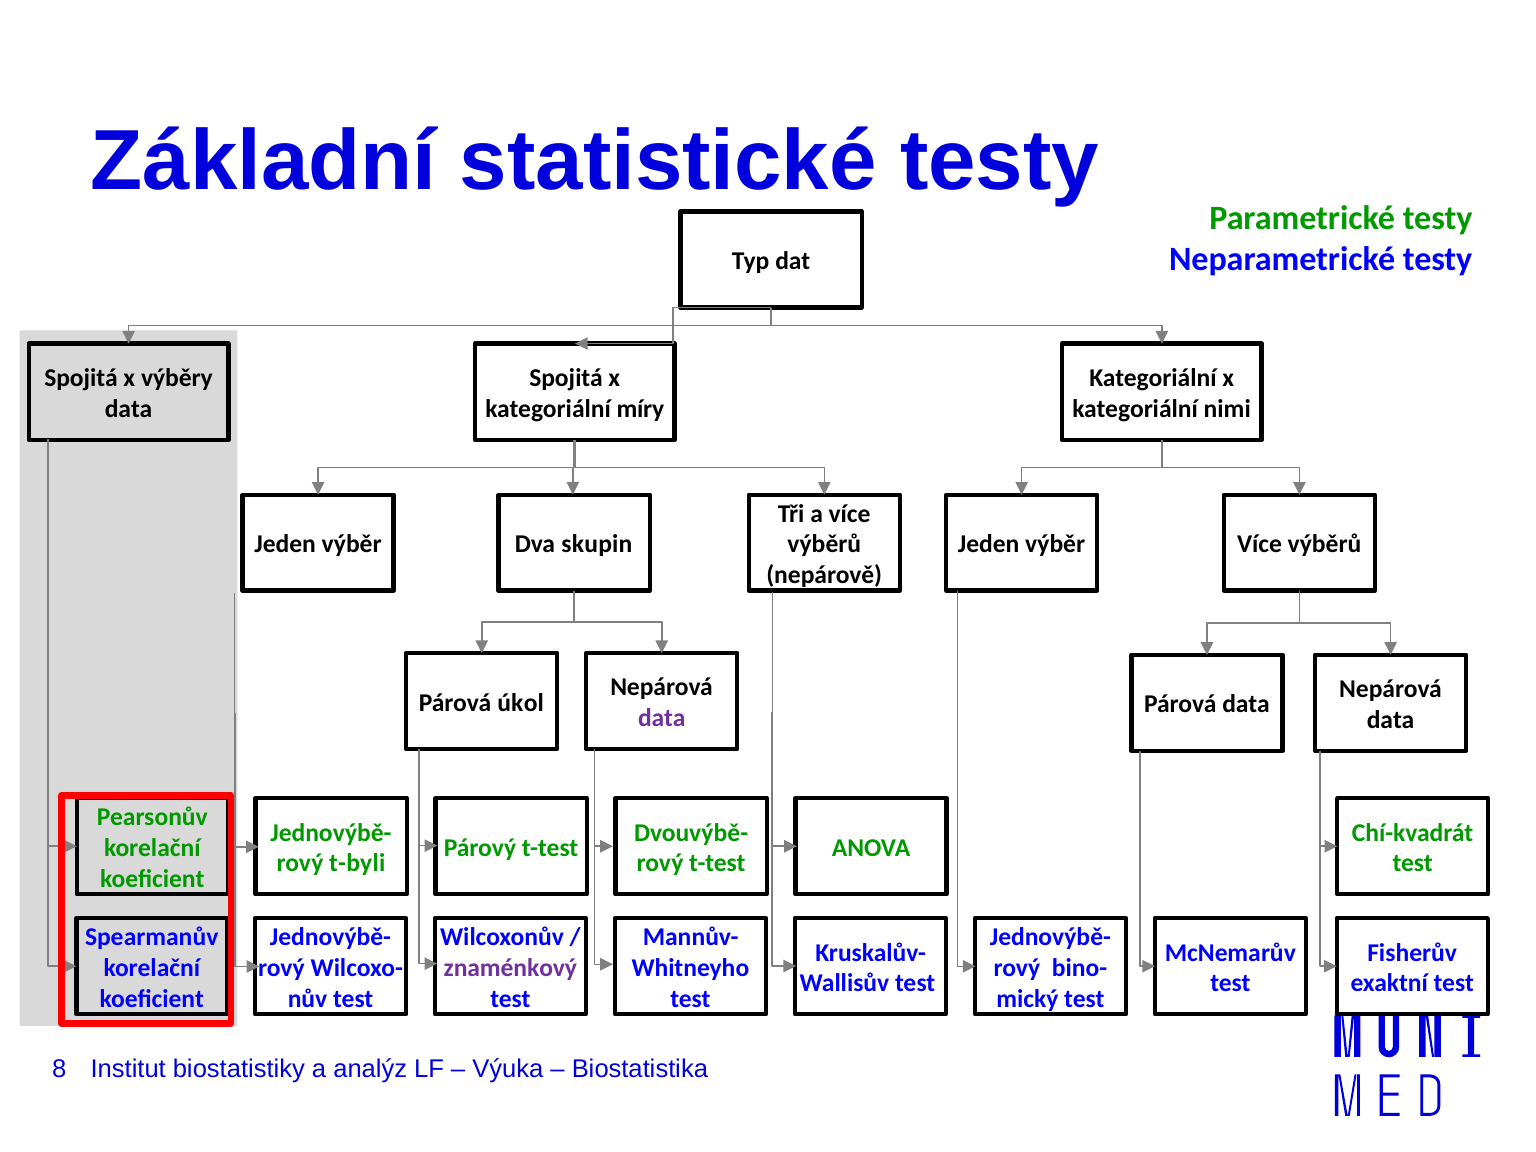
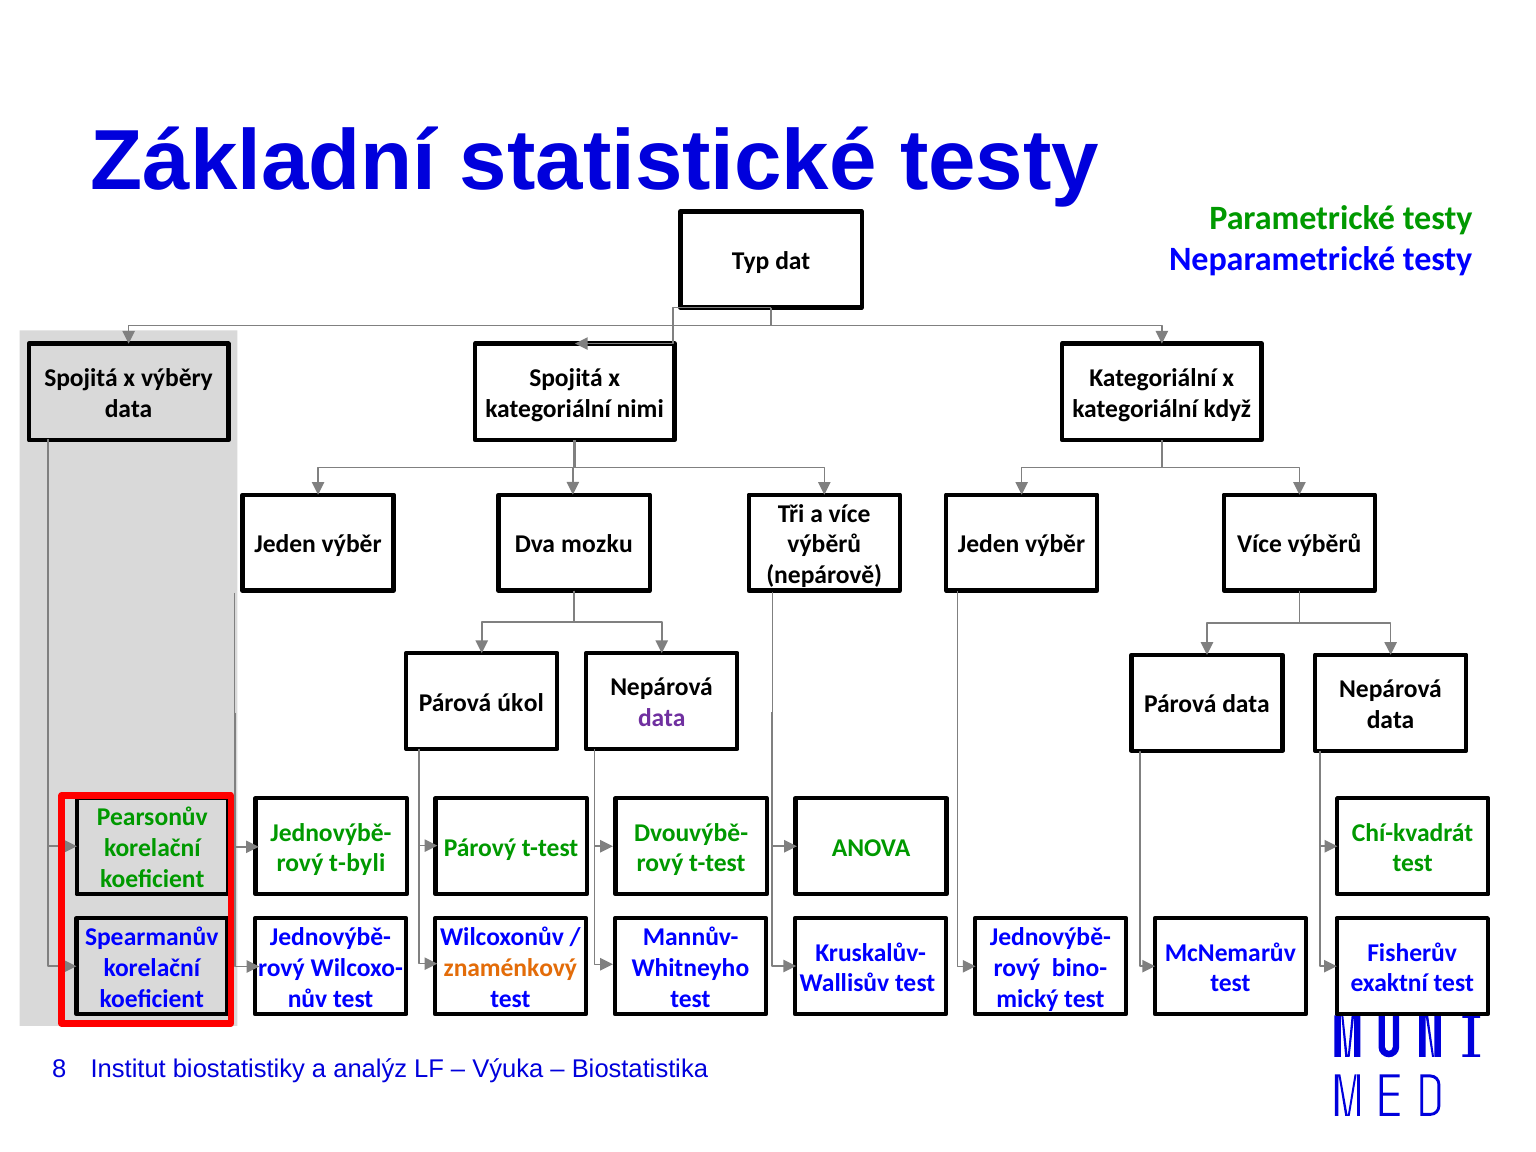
míry: míry -> nimi (640, 409)
nimi: nimi -> když (1227, 409)
skupin: skupin -> mozku (597, 544)
znaménkový colour: purple -> orange (510, 968)
